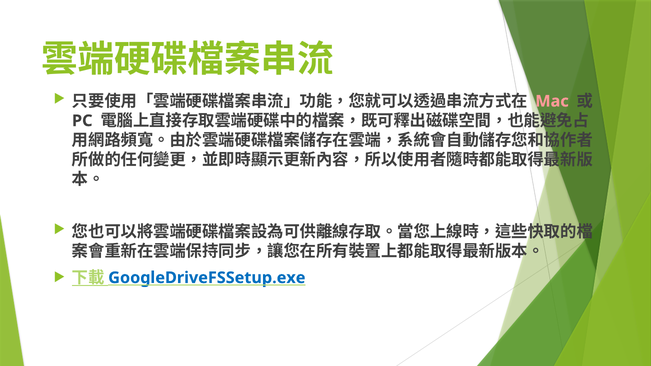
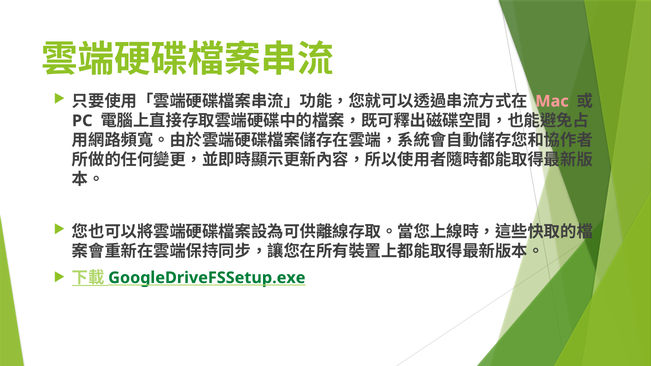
GoogleDriveFSSetup.exe colour: blue -> green (207, 278)
